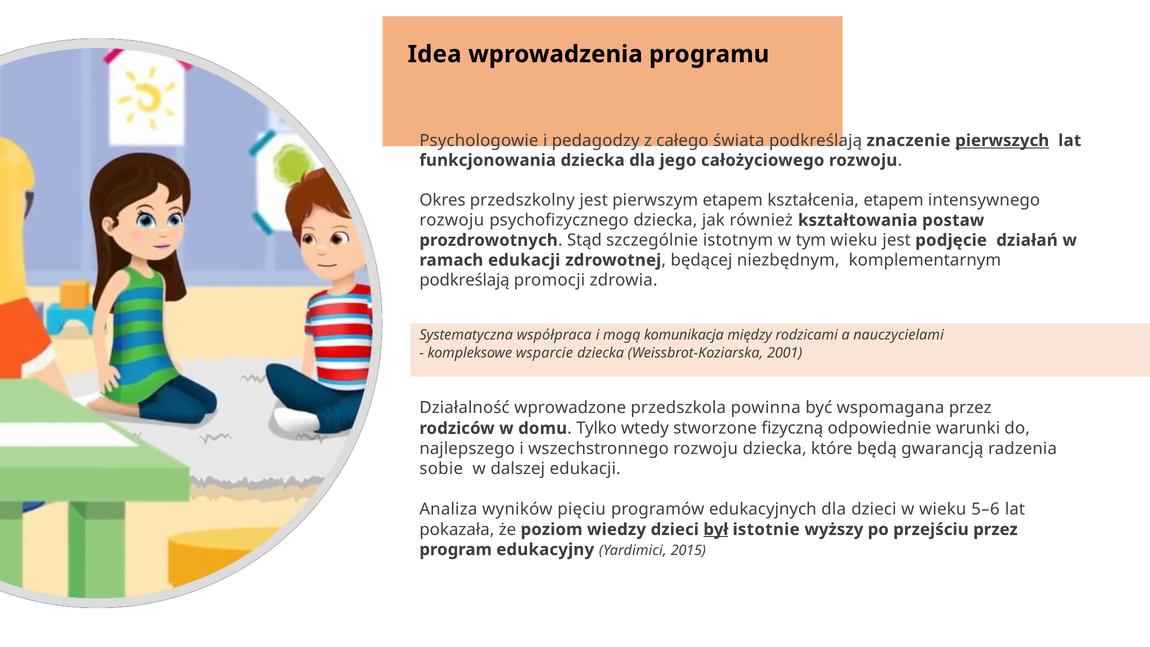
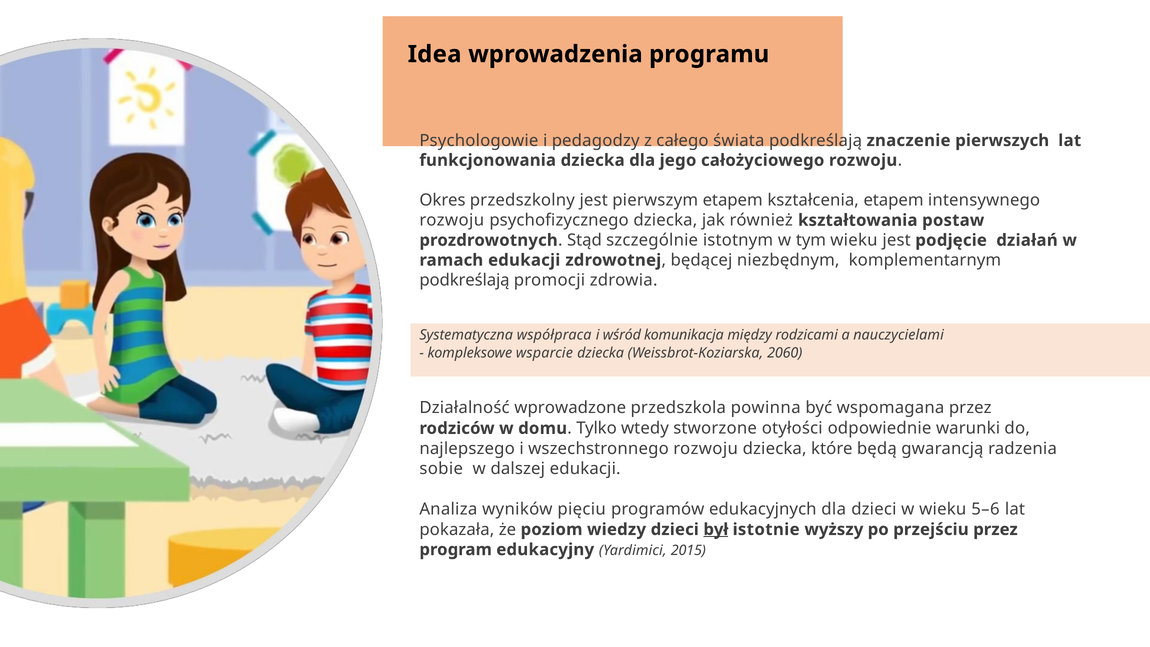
pierwszych underline: present -> none (1002, 141)
mogą: mogą -> wśród (622, 335)
2001: 2001 -> 2060 (785, 353)
fizyczną: fizyczną -> otyłości (792, 428)
